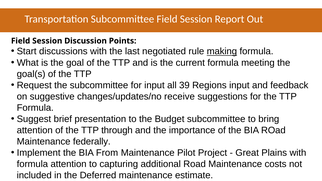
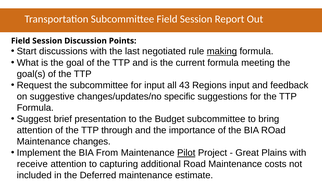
39: 39 -> 43 (184, 85)
receive: receive -> specific (180, 97)
federally: federally -> changes (92, 142)
Pilot underline: none -> present (186, 153)
formula: formula -> receive (32, 164)
